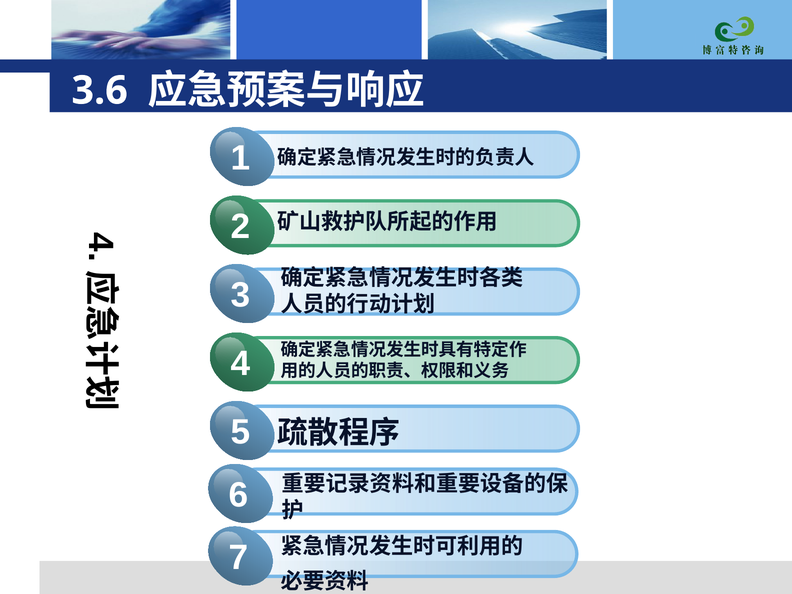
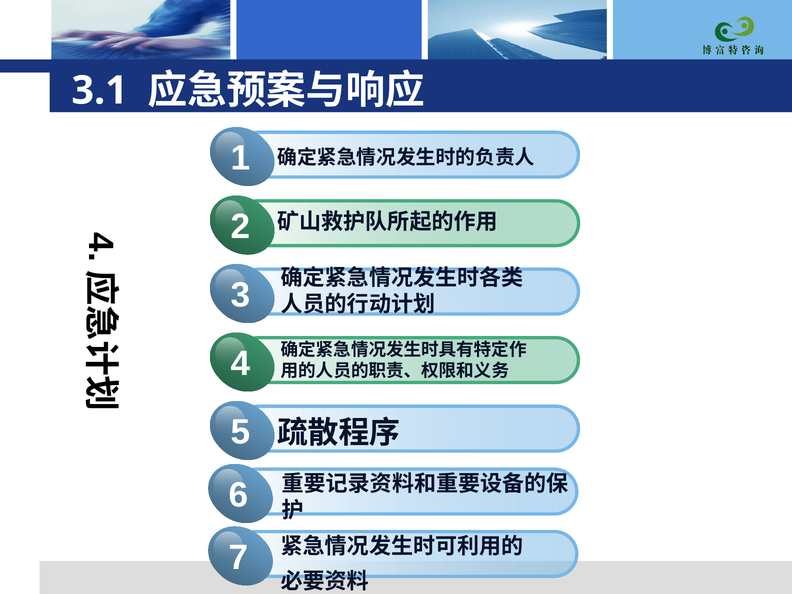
3.6: 3.6 -> 3.1 (100, 91)
